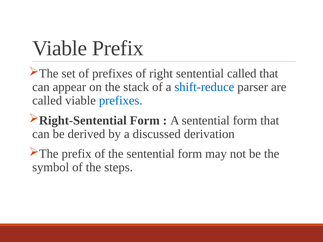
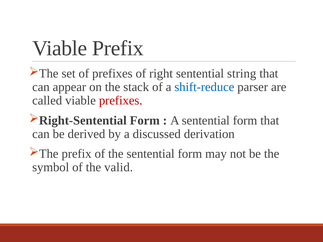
sentential called: called -> string (242, 74)
prefixes colour: blue -> red (121, 101)
steps: steps -> valid (119, 168)
